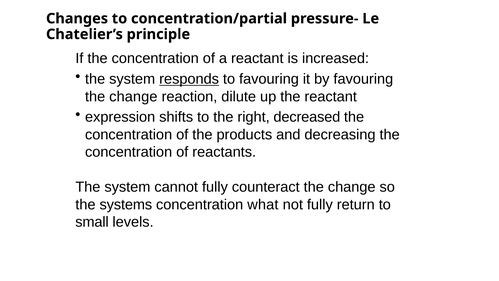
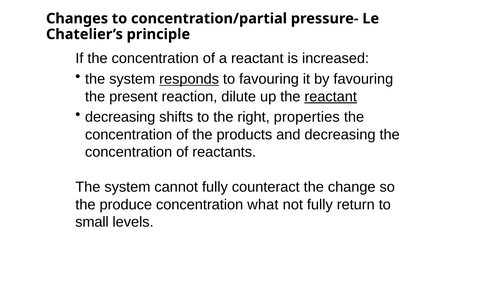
change: change -> present (133, 96)
reactant underline: none -> present (331, 96)
expression: expression -> decreasing (120, 117)
decreased: decreased -> properties (307, 117)
systems: systems -> produce (126, 204)
